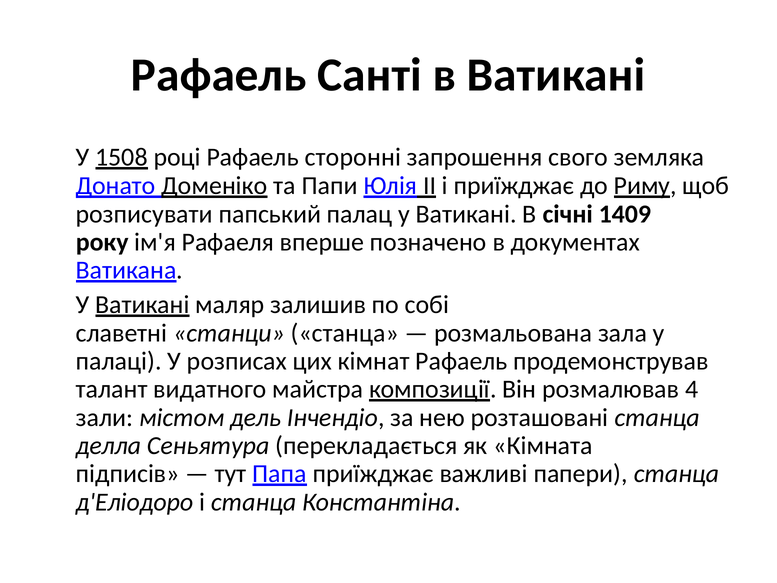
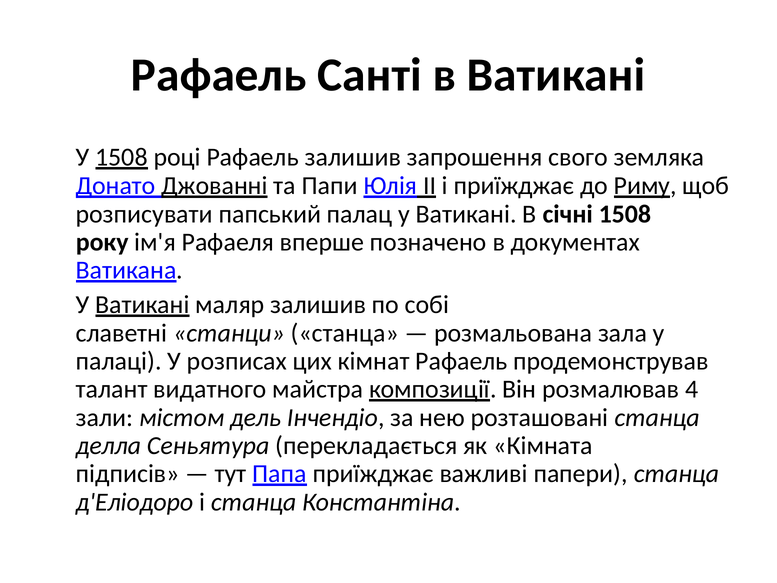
Рафаель сторонні: сторонні -> залишив (353, 157)
Доменіко: Доменіко -> Джованні (214, 186)
січні 1409: 1409 -> 1508 (625, 214)
